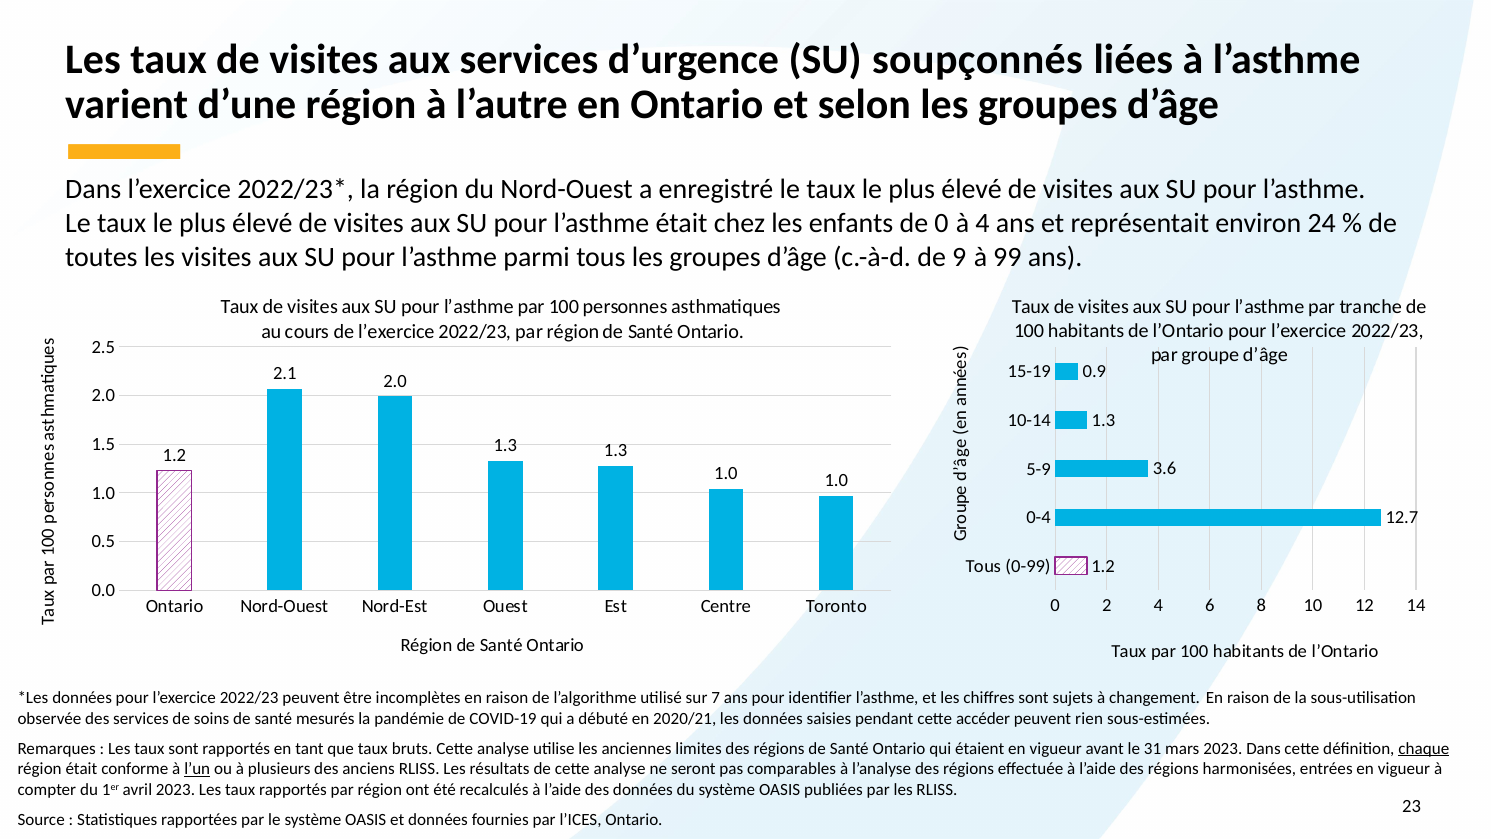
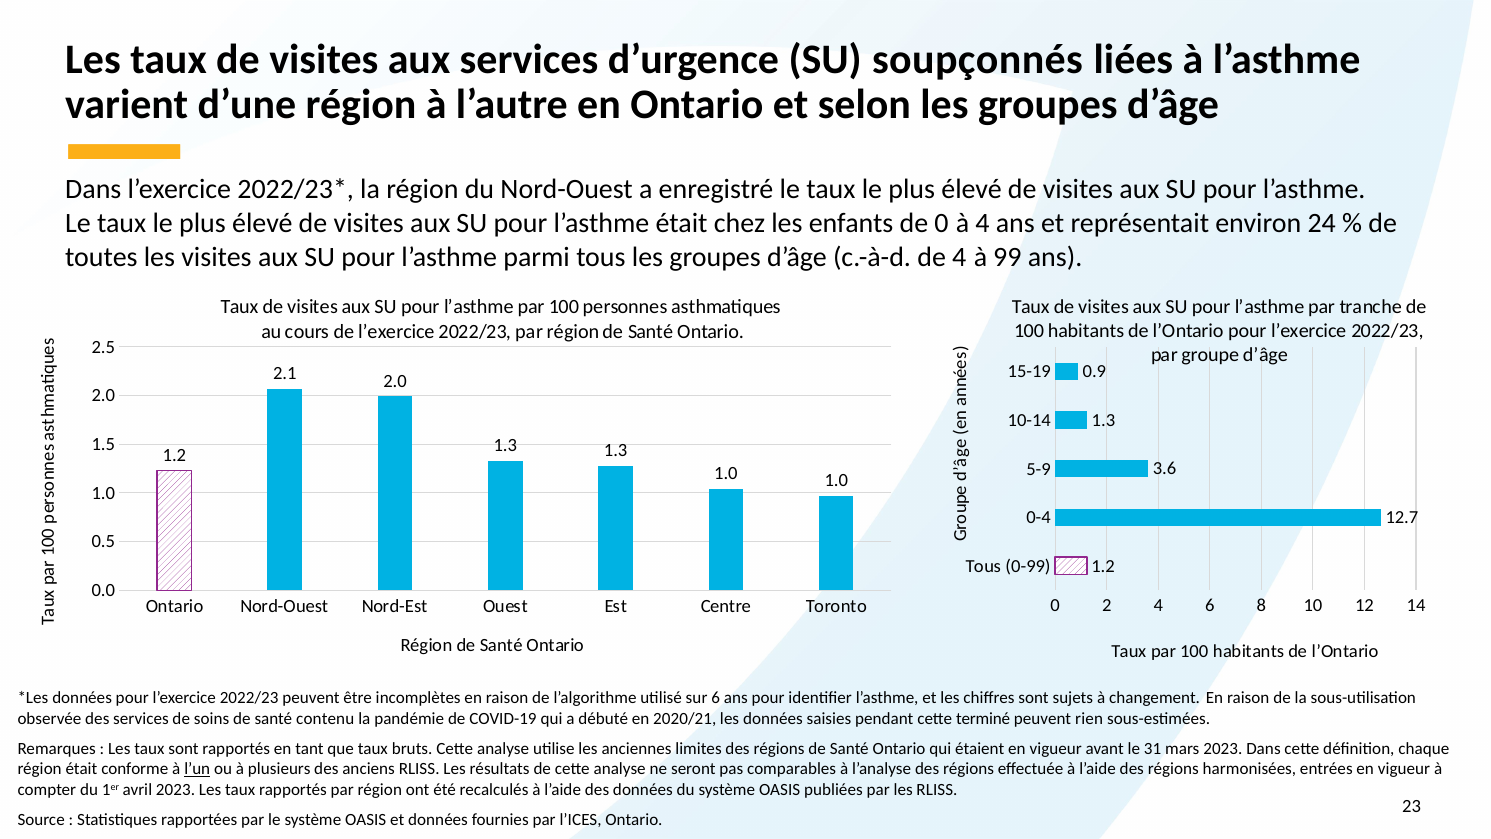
de 9: 9 -> 4 (959, 257)
sur 7: 7 -> 6 (716, 698)
mesurés: mesurés -> contenu (325, 718)
accéder: accéder -> terminé (983, 718)
chaque underline: present -> none (1424, 748)
